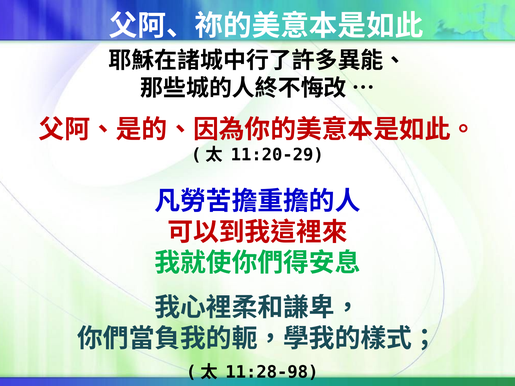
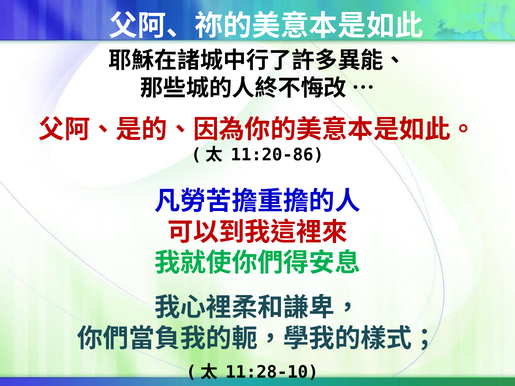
11:20-29: 11:20-29 -> 11:20-86 (277, 155)
11:28-98: 11:28-98 -> 11:28-10 (272, 373)
